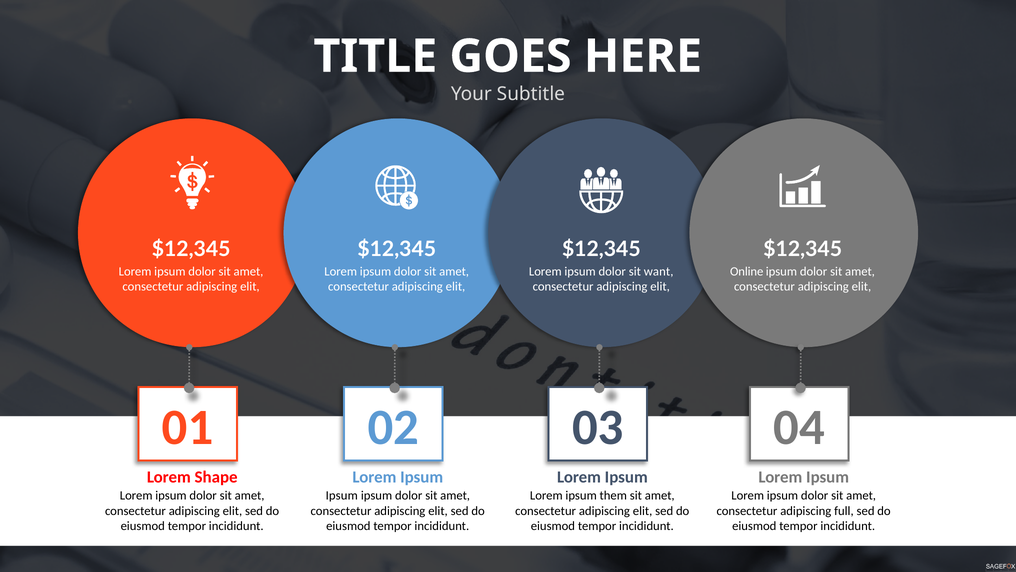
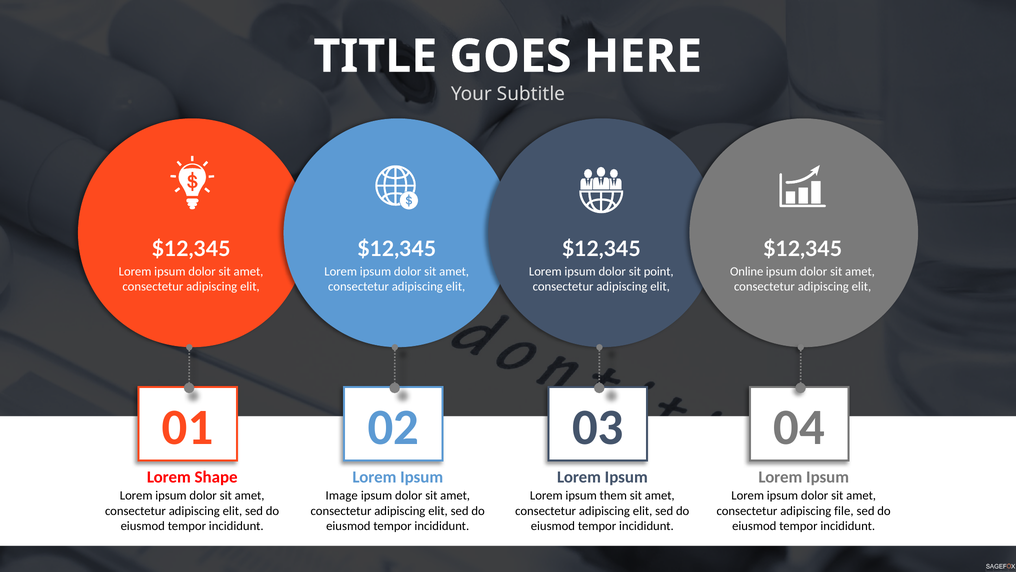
want: want -> point (659, 271)
Ipsum: Ipsum -> Image (342, 495)
full: full -> file (844, 510)
